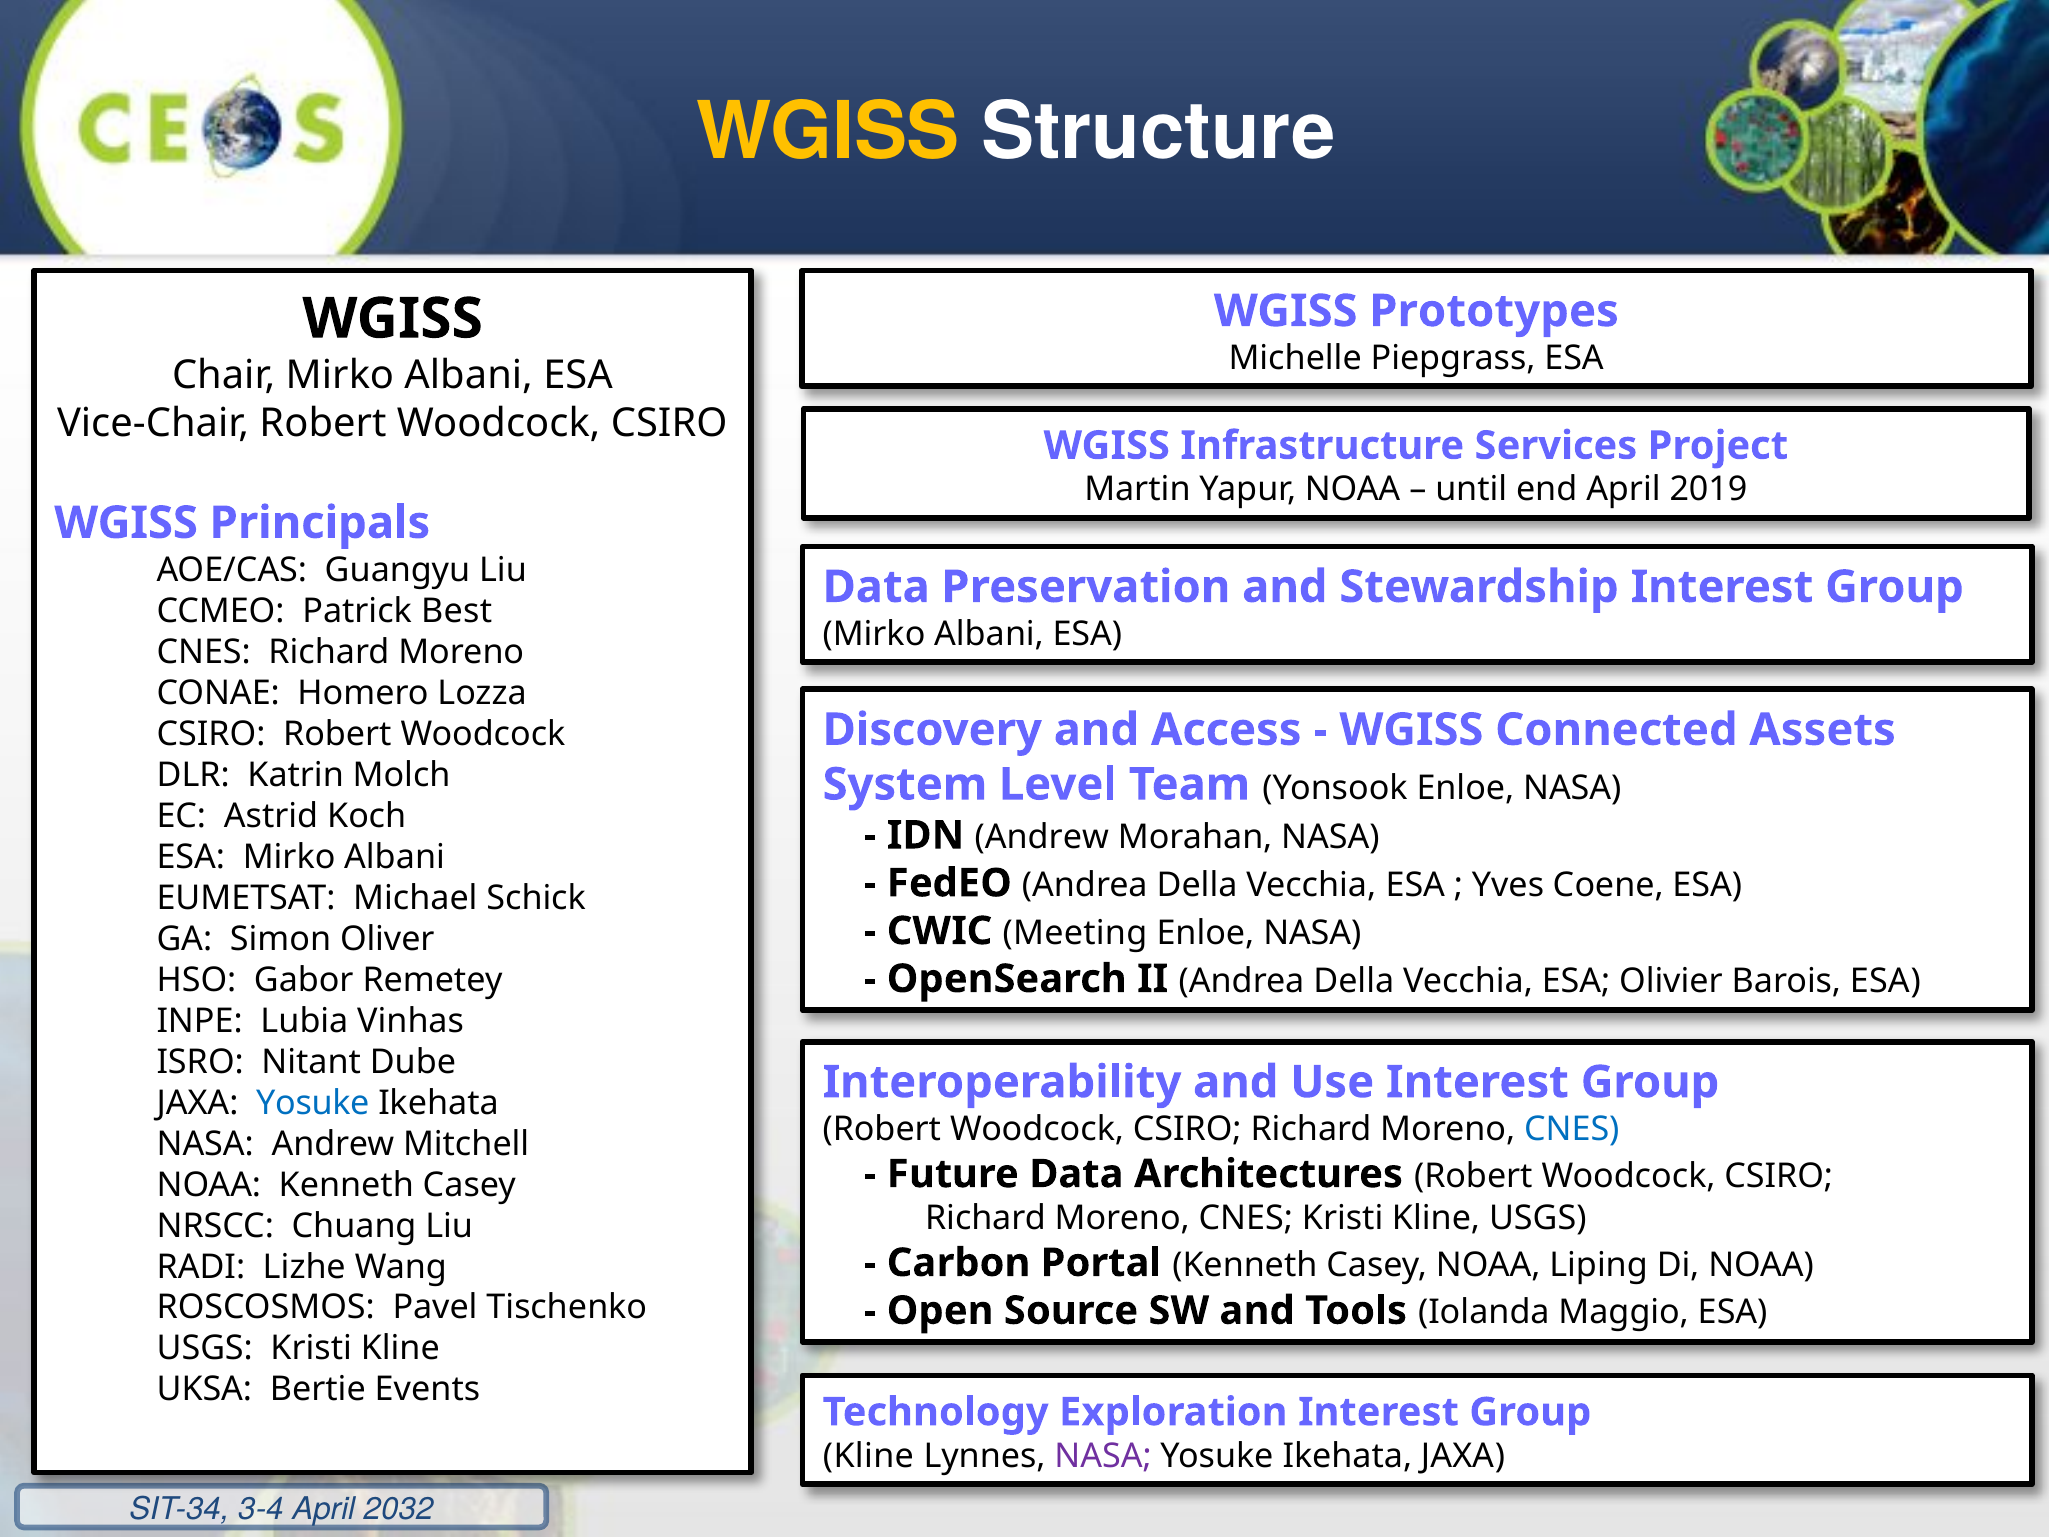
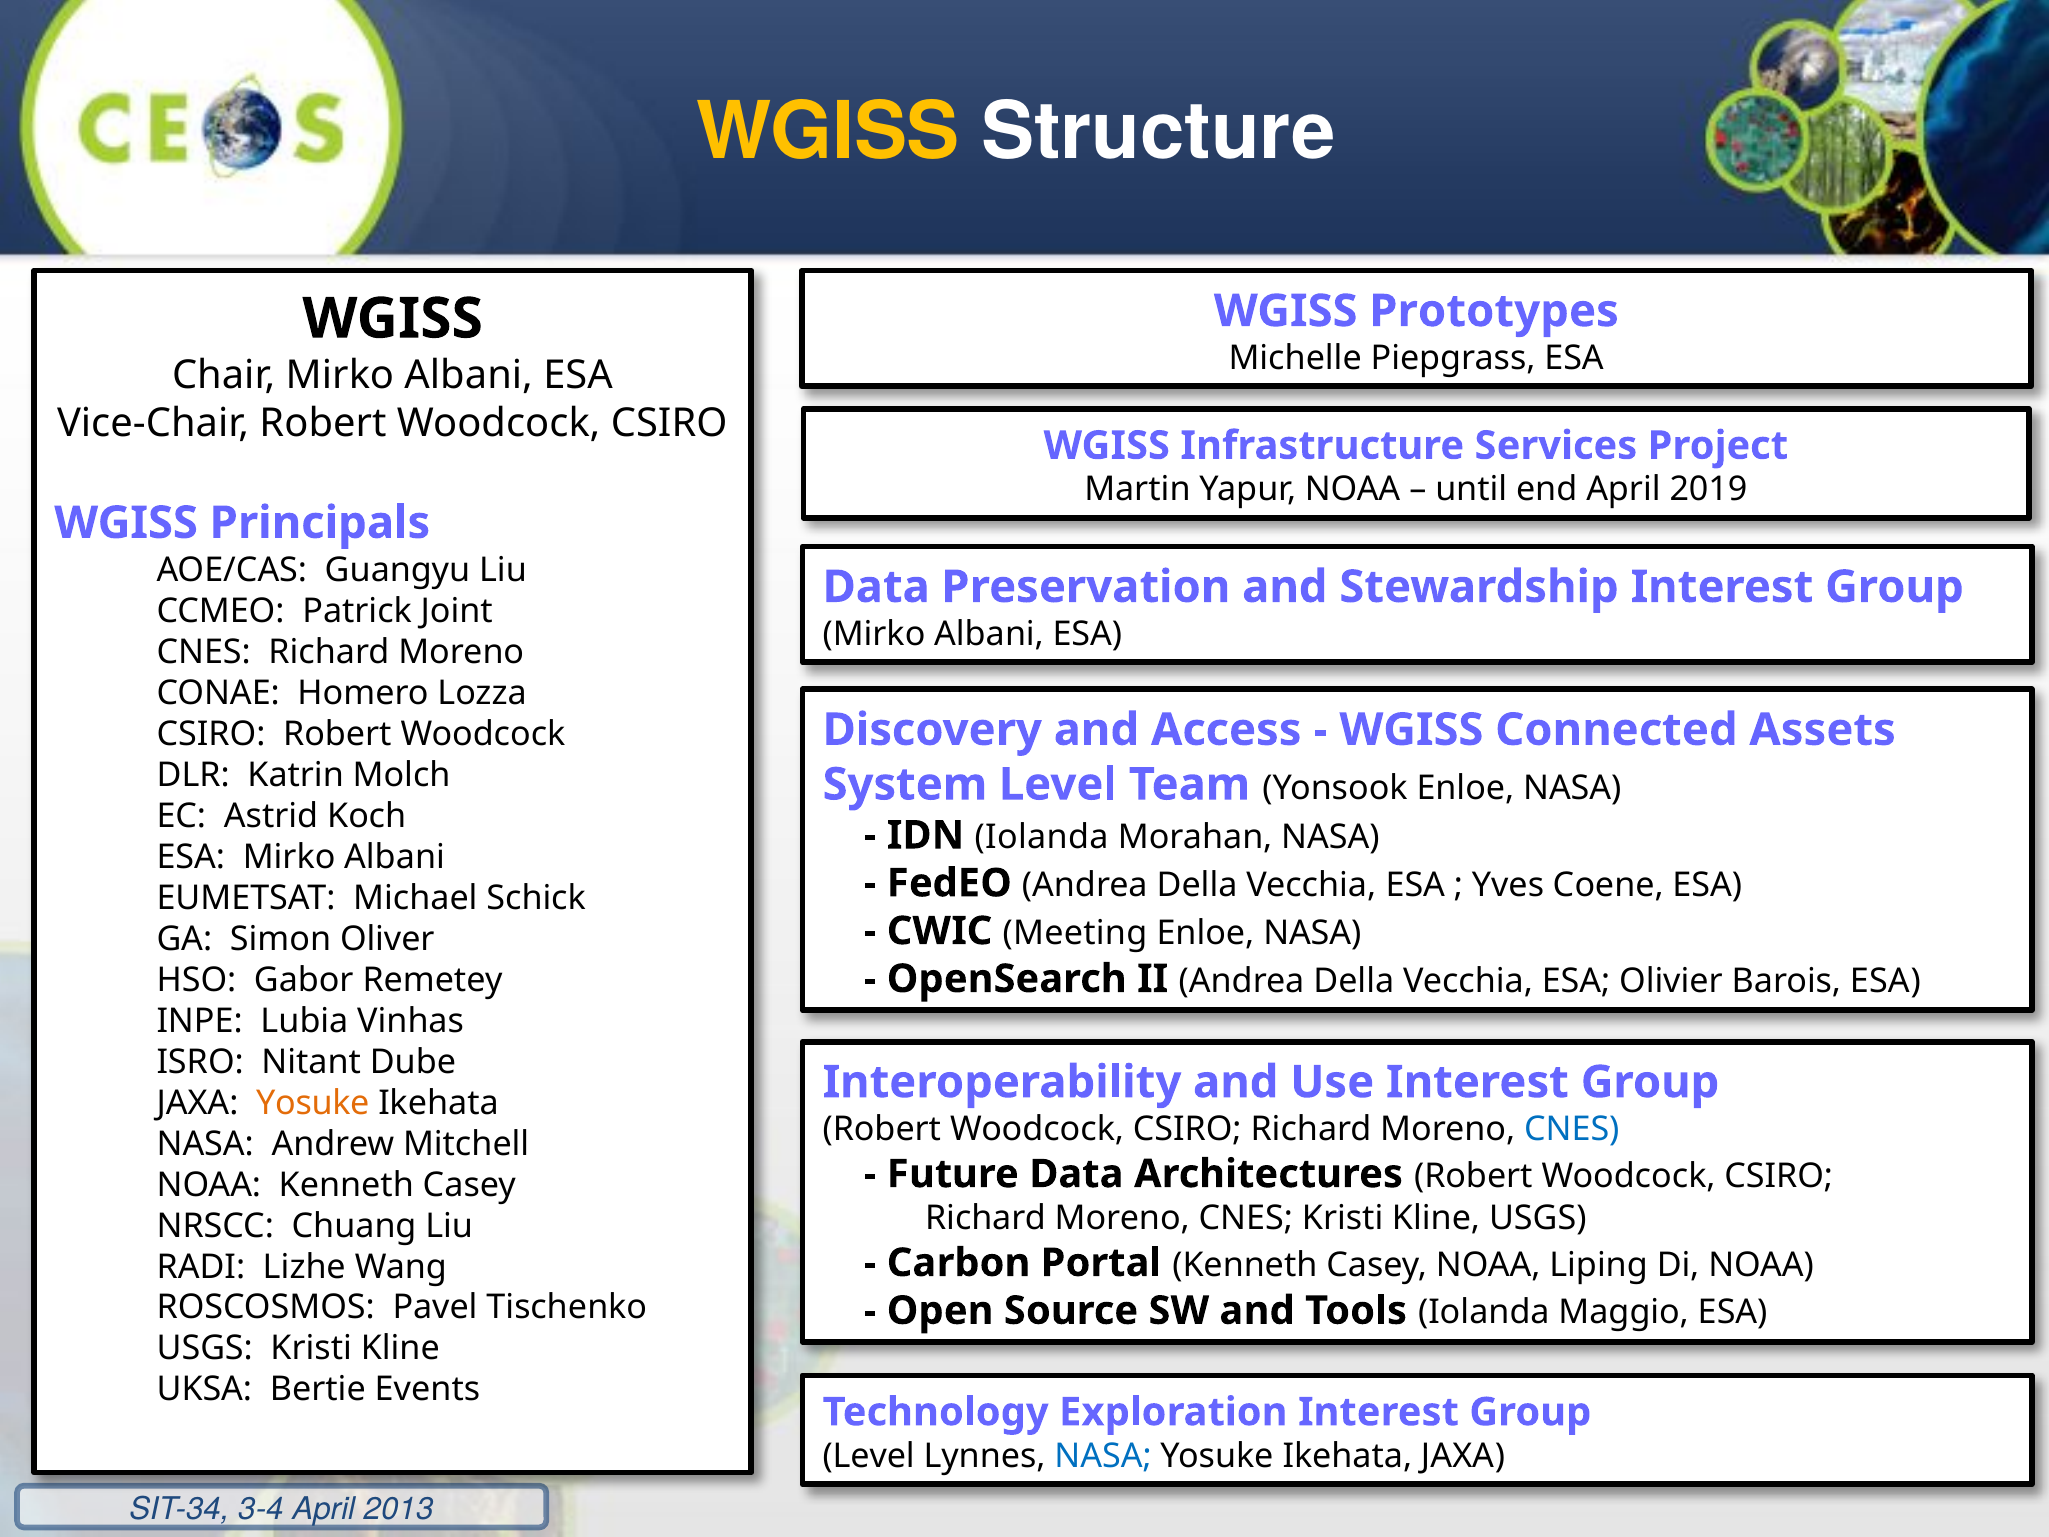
Best: Best -> Joint (457, 611)
IDN Andrew: Andrew -> Iolanda (1042, 837)
Yosuke colour: blue -> orange (313, 1103)
Kline: Kline -> Level (869, 1456)
NASA colour: purple -> blue (1103, 1456)
2032: 2032 -> 2013 (399, 1508)
